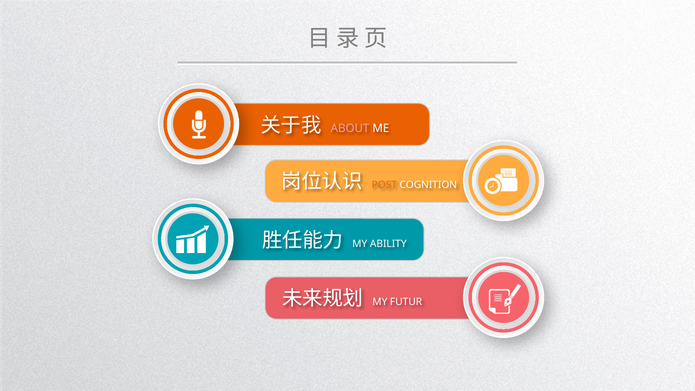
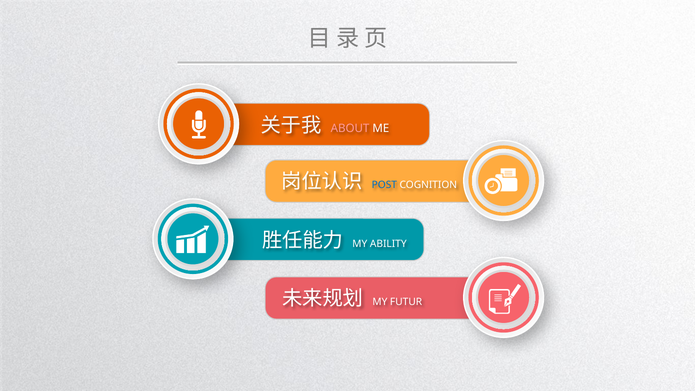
POST colour: orange -> blue (384, 185)
